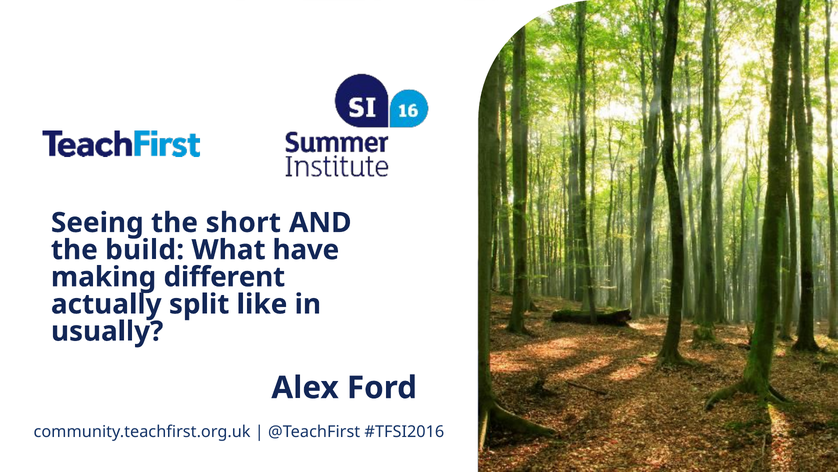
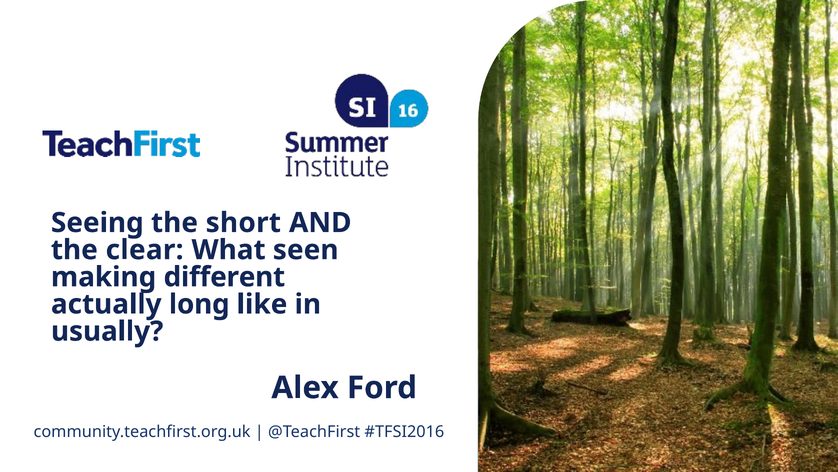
build: build -> clear (145, 250)
have: have -> seen (306, 250)
split: split -> long (199, 304)
